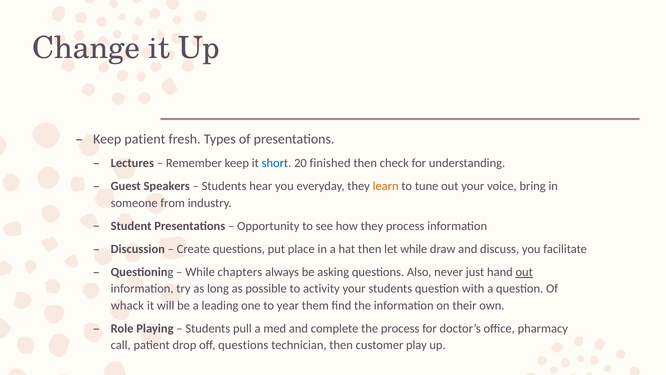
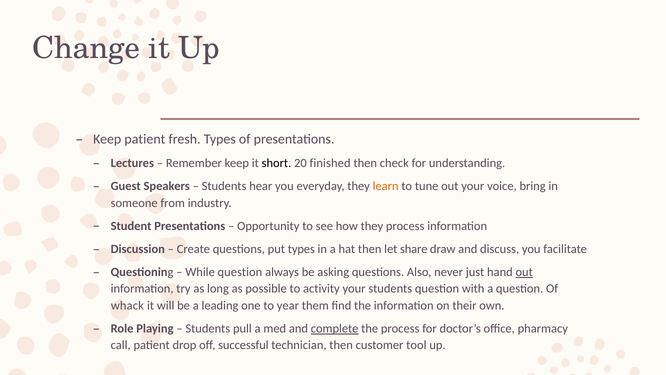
short colour: blue -> black (276, 163)
put place: place -> types (301, 249)
let while: while -> share (414, 249)
While chapters: chapters -> question (240, 272)
complete underline: none -> present (335, 328)
off questions: questions -> successful (243, 345)
play: play -> tool (416, 345)
